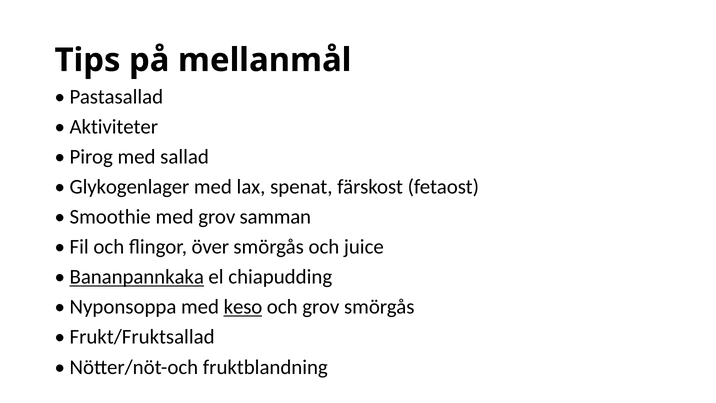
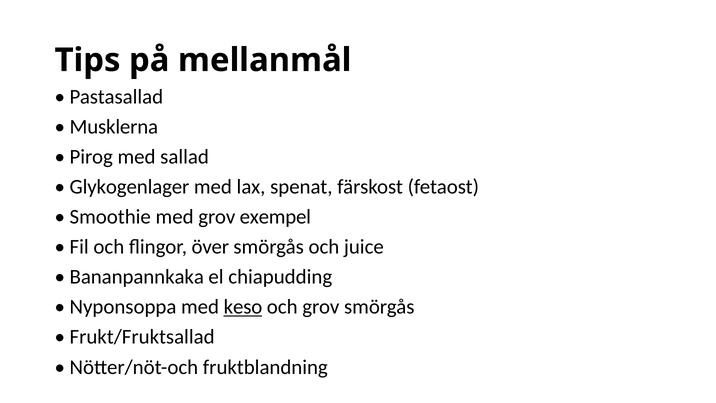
Aktiviteter: Aktiviteter -> Musklerna (114, 127)
samman: samman -> exempel (275, 217)
Bananpannkaka underline: present -> none (137, 277)
